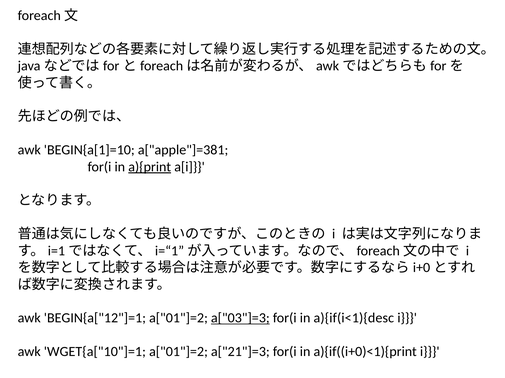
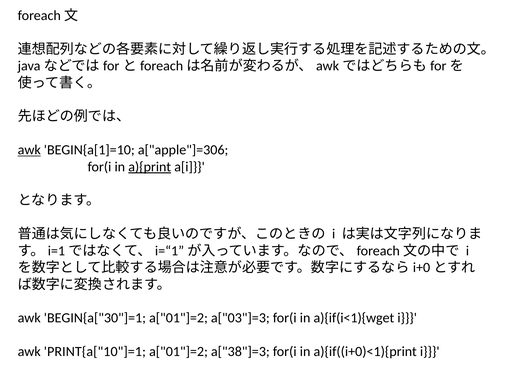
awk underline: none -> present (29, 150)
a["apple"]=381: a["apple"]=381 -> a["apple"]=306 (183, 150)
BEGIN{a["12"]=1: BEGIN{a["12"]=1 -> BEGIN{a["30"]=1 (95, 319)
a["03"]=3 underline: present -> none (240, 319)
a){if(i<1){desc: a){if(i<1){desc -> a){if(i<1){wget (354, 319)
WGET{a["10"]=1: WGET{a["10"]=1 -> PRINT{a["10"]=1 (95, 352)
a["21"]=3: a["21"]=3 -> a["38"]=3 (240, 352)
